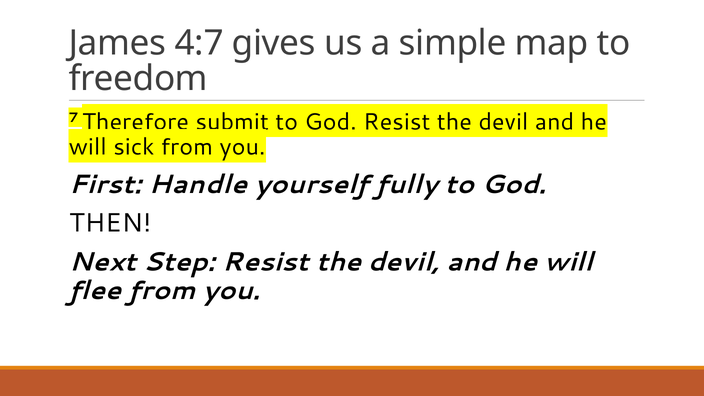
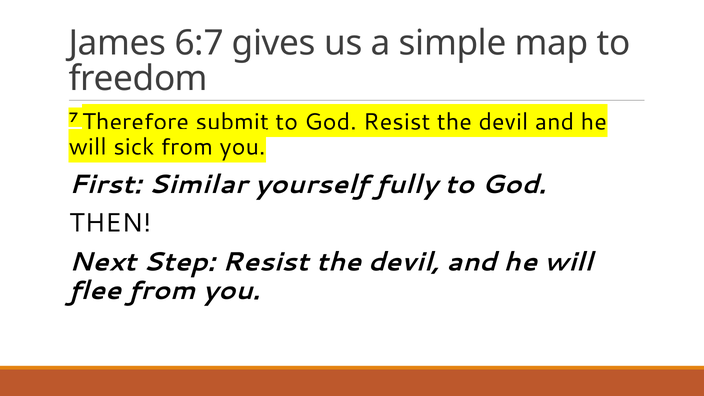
4:7: 4:7 -> 6:7 (199, 43)
Handle: Handle -> Similar (198, 184)
